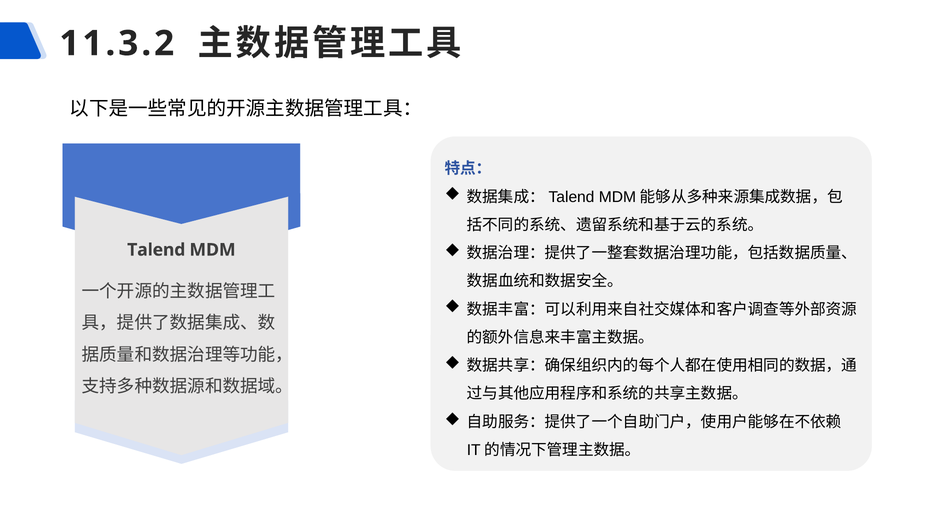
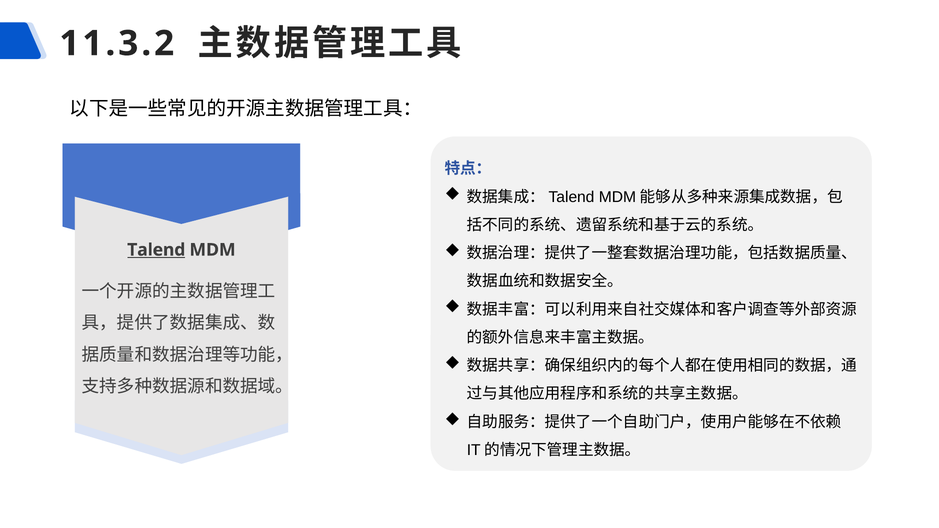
Talend underline: none -> present (156, 250)
